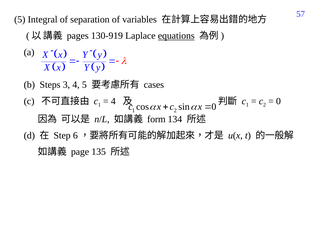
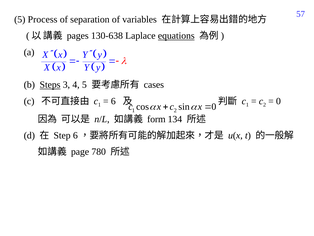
Integral: Integral -> Process (43, 19)
130-919: 130-919 -> 130-638 (107, 36)
Steps underline: none -> present (50, 85)
4: 4 -> 6 (113, 101)
135: 135 -> 780 (99, 151)
